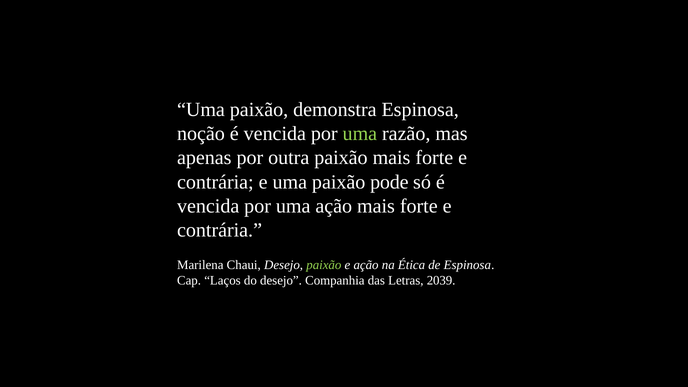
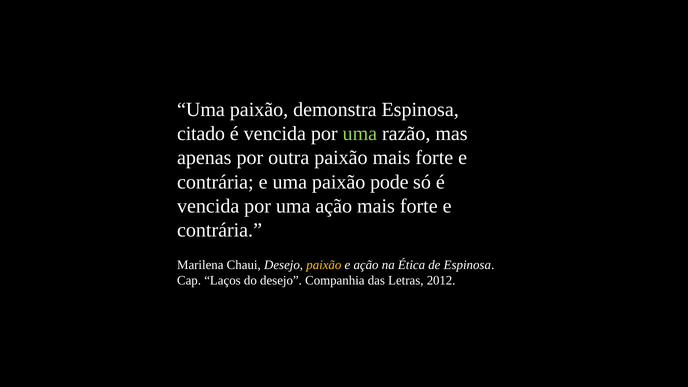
noção: noção -> citado (201, 134)
paixão colour: light green -> yellow (324, 265)
2039: 2039 -> 2012 (441, 280)
